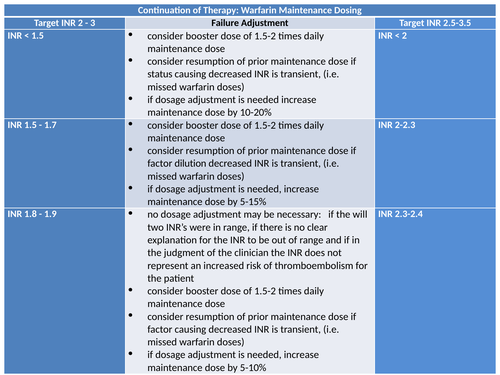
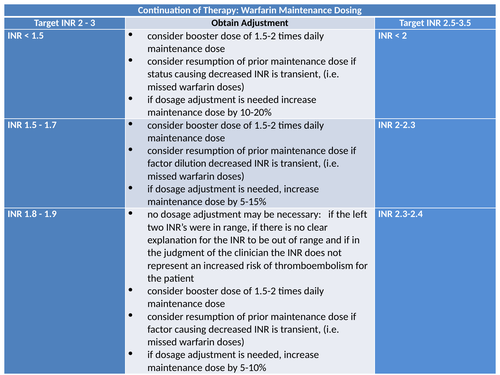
Failure: Failure -> Obtain (225, 23)
will: will -> left (360, 215)
